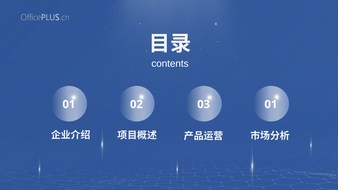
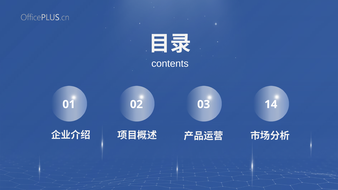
03 01: 01 -> 14 (271, 104)
